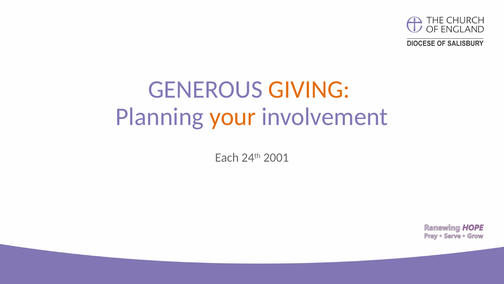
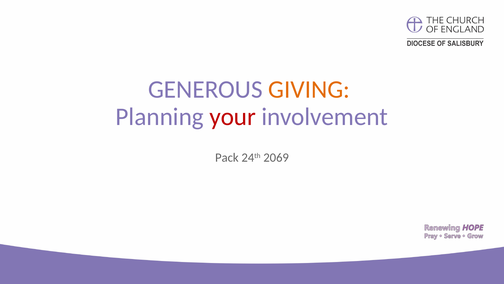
your colour: orange -> red (233, 116)
Each: Each -> Pack (227, 158)
2001: 2001 -> 2069 (276, 158)
